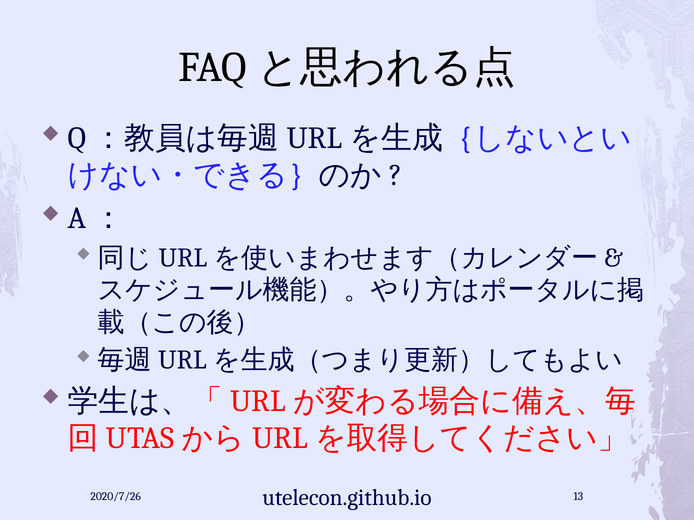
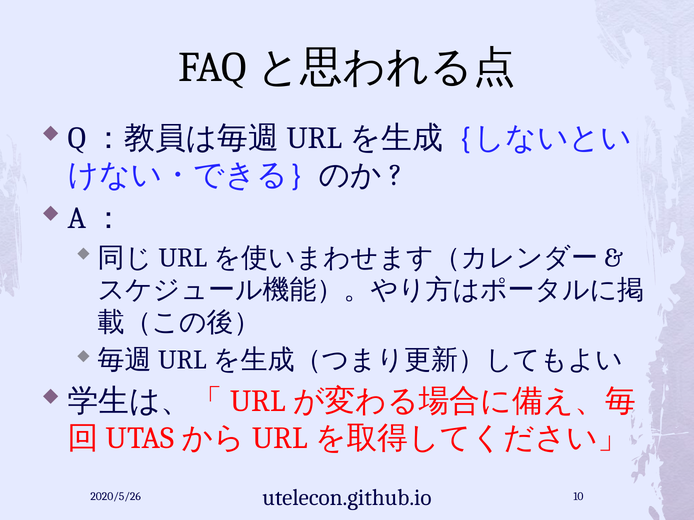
2020/7/26: 2020/7/26 -> 2020/5/26 (116, 497)
13: 13 -> 10 (578, 497)
